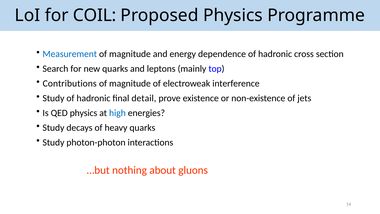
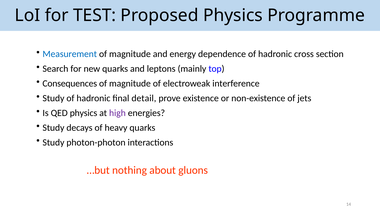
COIL: COIL -> TEST (95, 15)
Contributions: Contributions -> Consequences (70, 83)
high colour: blue -> purple (117, 113)
